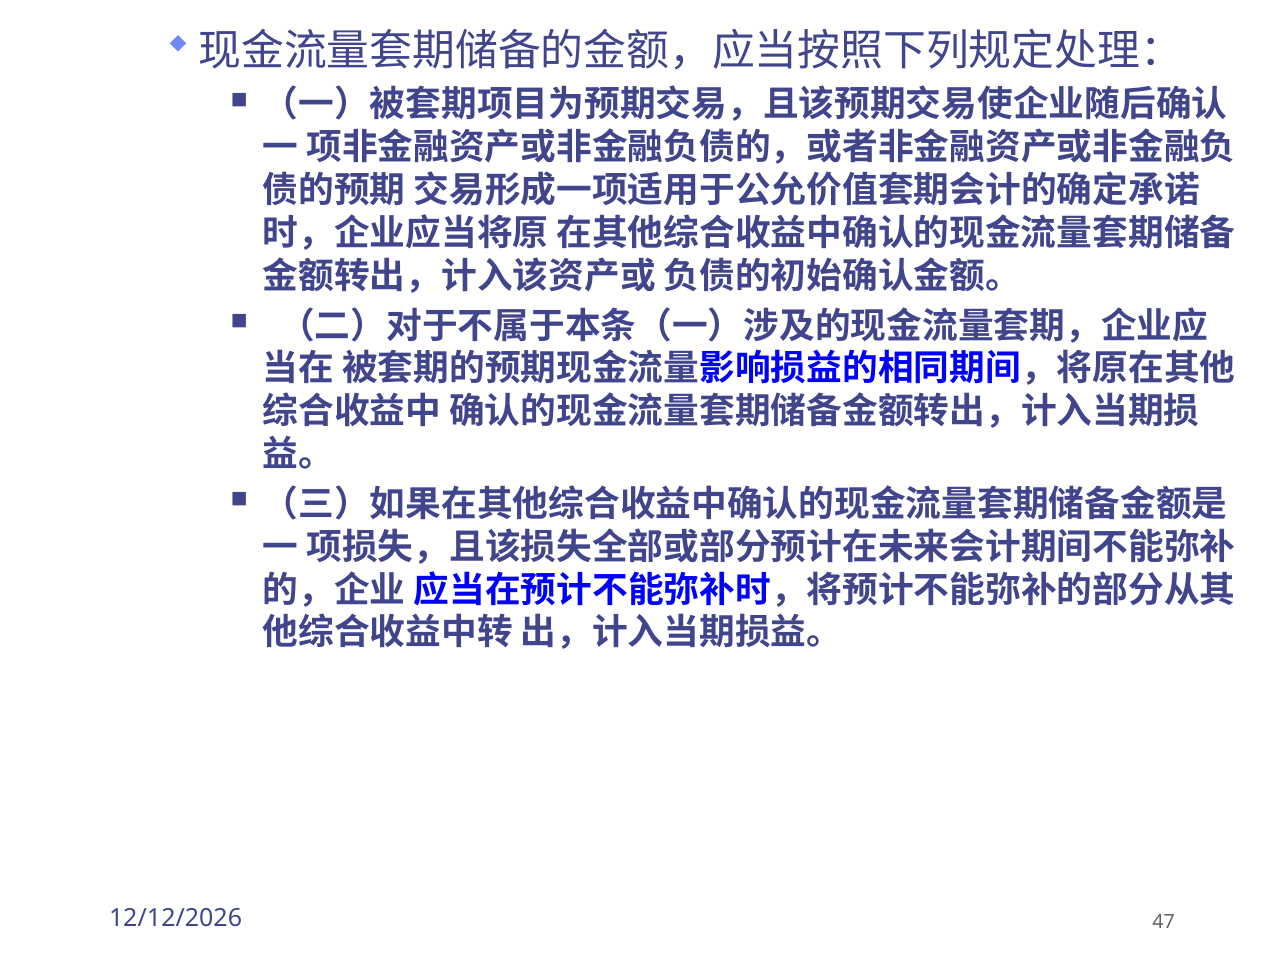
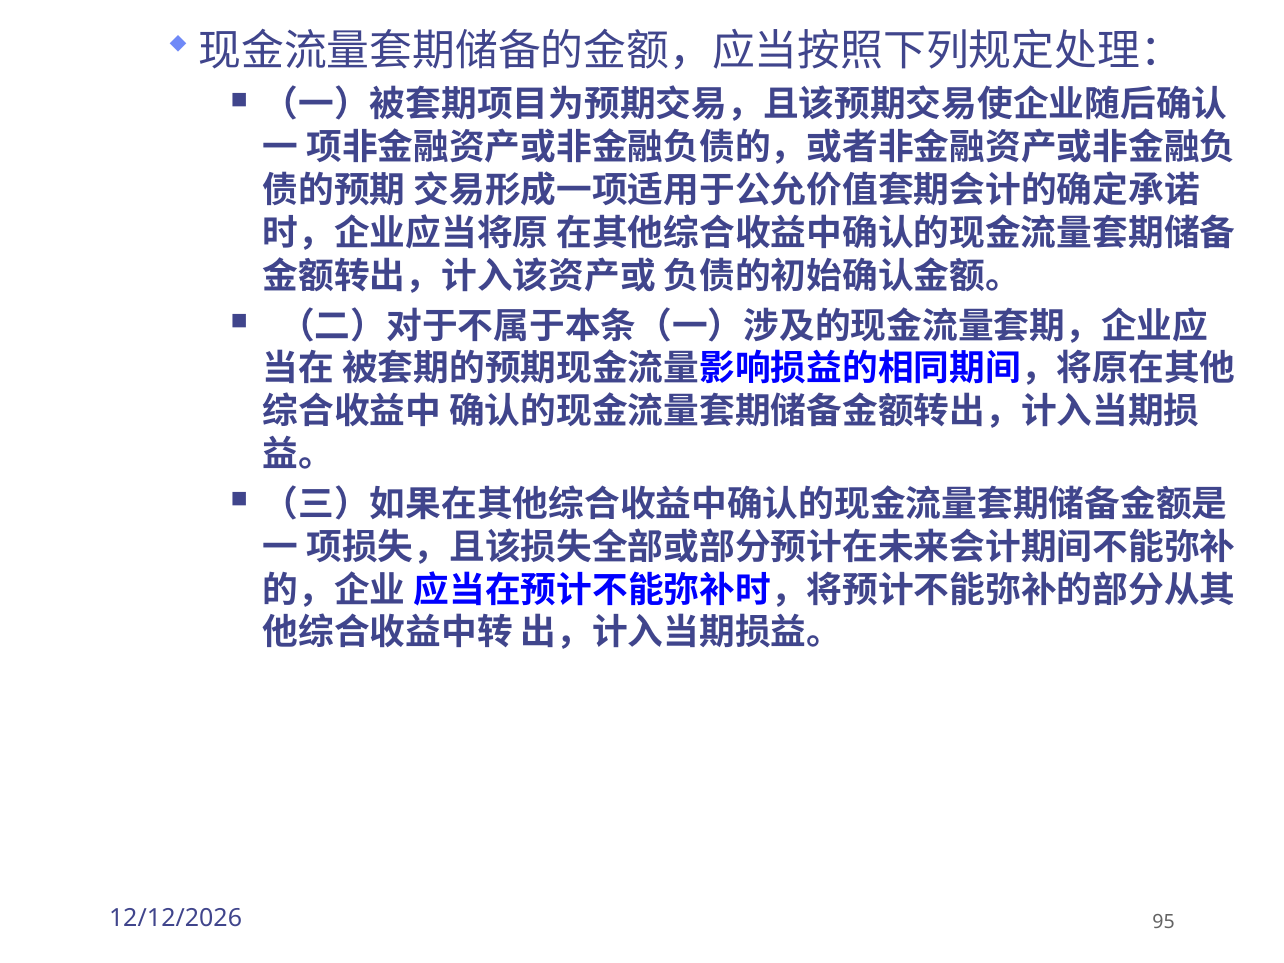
47: 47 -> 95 (1164, 922)
